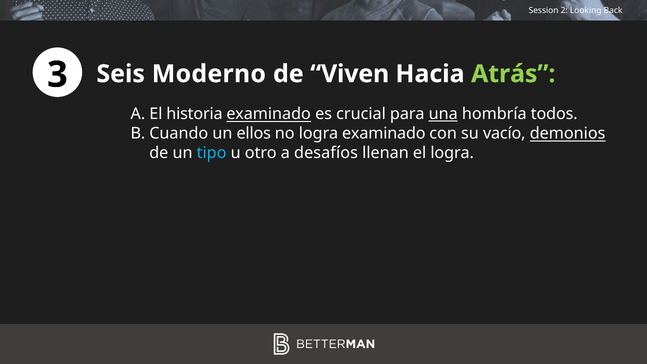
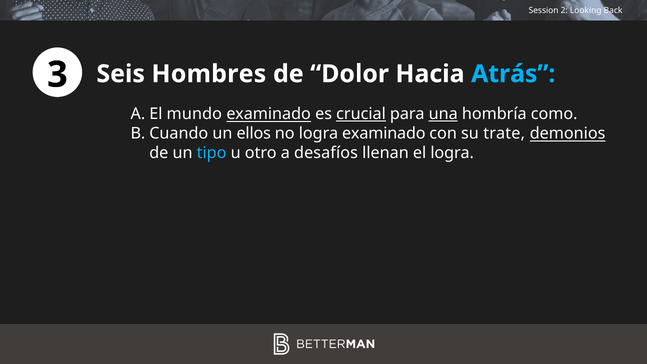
Moderno: Moderno -> Hombres (209, 74)
Viven: Viven -> Dolor (350, 74)
Atrás colour: light green -> light blue (513, 74)
historia: historia -> mundo (194, 114)
crucial underline: none -> present (361, 114)
todos: todos -> como (554, 114)
vacío: vacío -> trate (504, 133)
